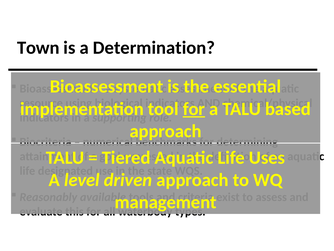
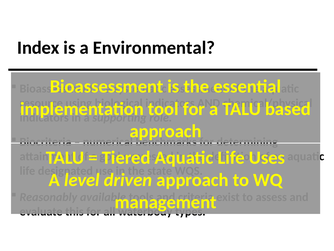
Town: Town -> Index (38, 48)
Determination: Determination -> Environmental (154, 48)
for underline: present -> none (194, 109)
